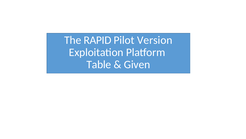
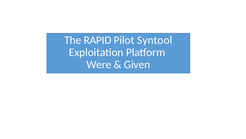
Version: Version -> Syntool (155, 40)
Table: Table -> Were (99, 64)
